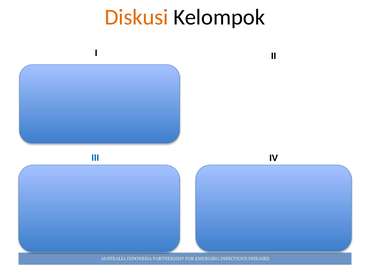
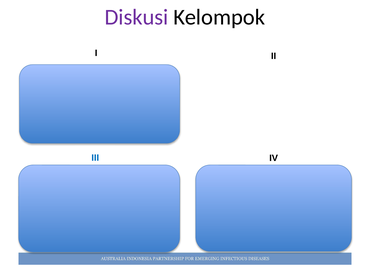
Diskusi colour: orange -> purple (136, 17)
